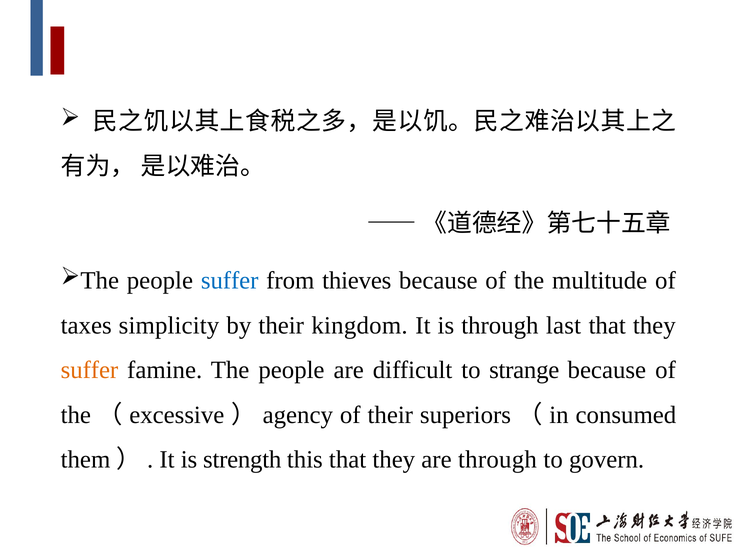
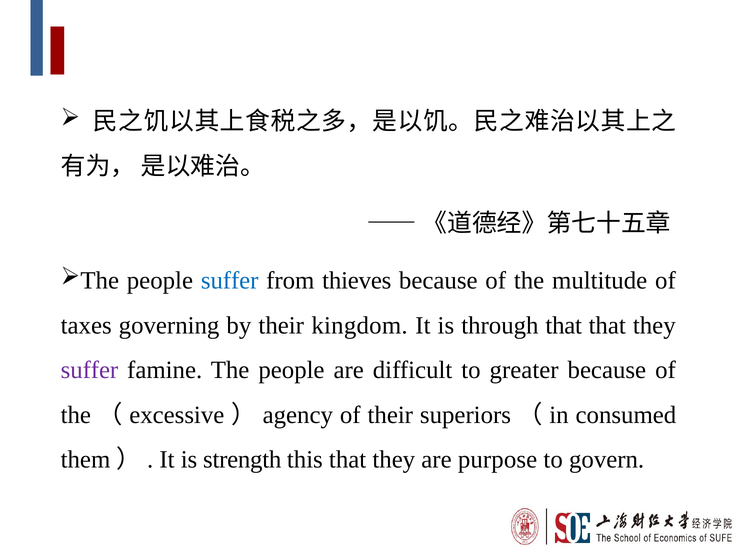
simplicity: simplicity -> governing (169, 325)
through last: last -> that (564, 325)
suffer colour: orange -> purple (89, 370)
strange: strange -> greater (524, 370)
are through: through -> purpose (498, 459)
